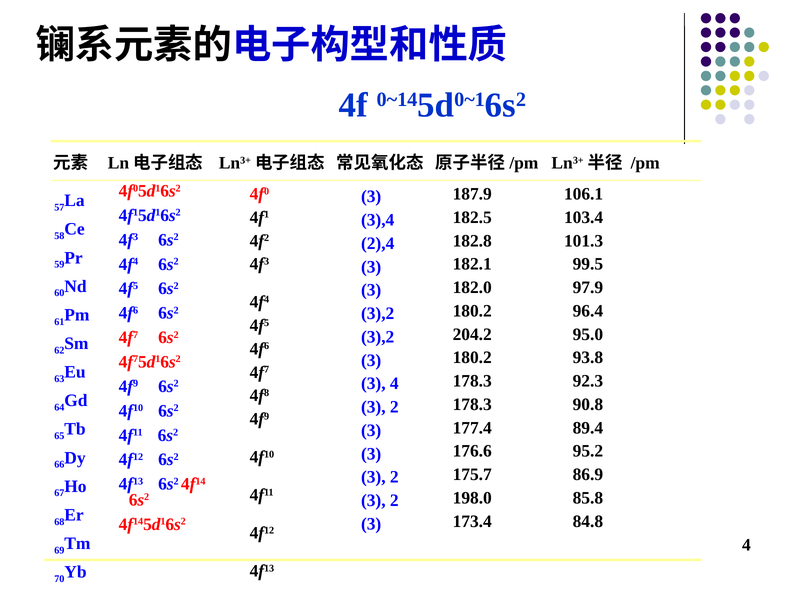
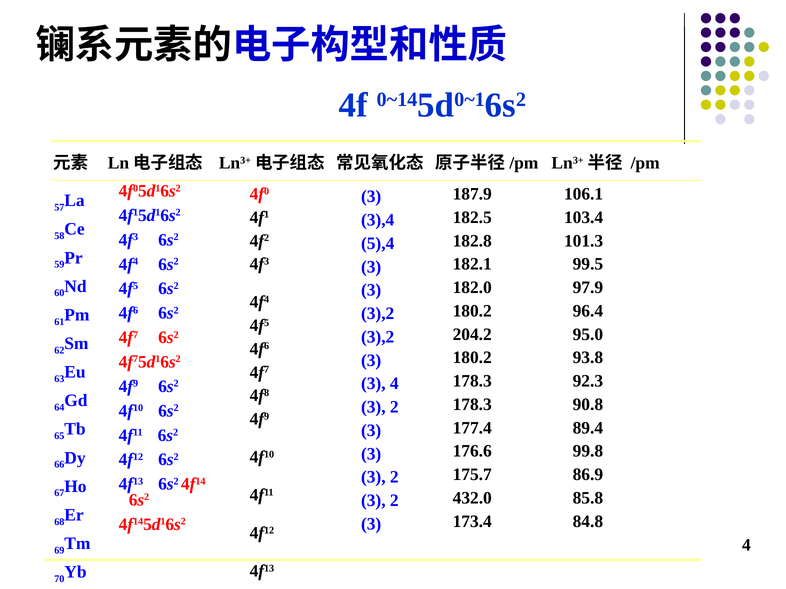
2),4: 2),4 -> 5),4 (378, 244)
95.2: 95.2 -> 99.8 (588, 452)
198.0: 198.0 -> 432.0 (472, 498)
